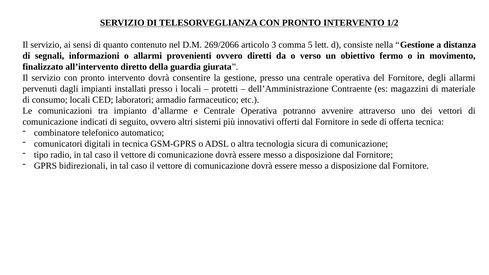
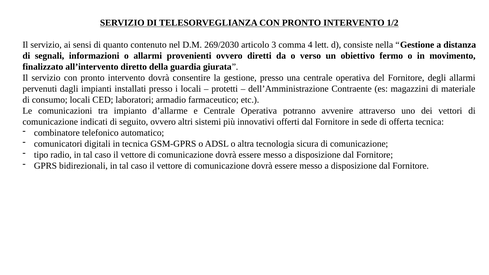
269/2066: 269/2066 -> 269/2030 (222, 45)
5: 5 -> 4 (310, 45)
